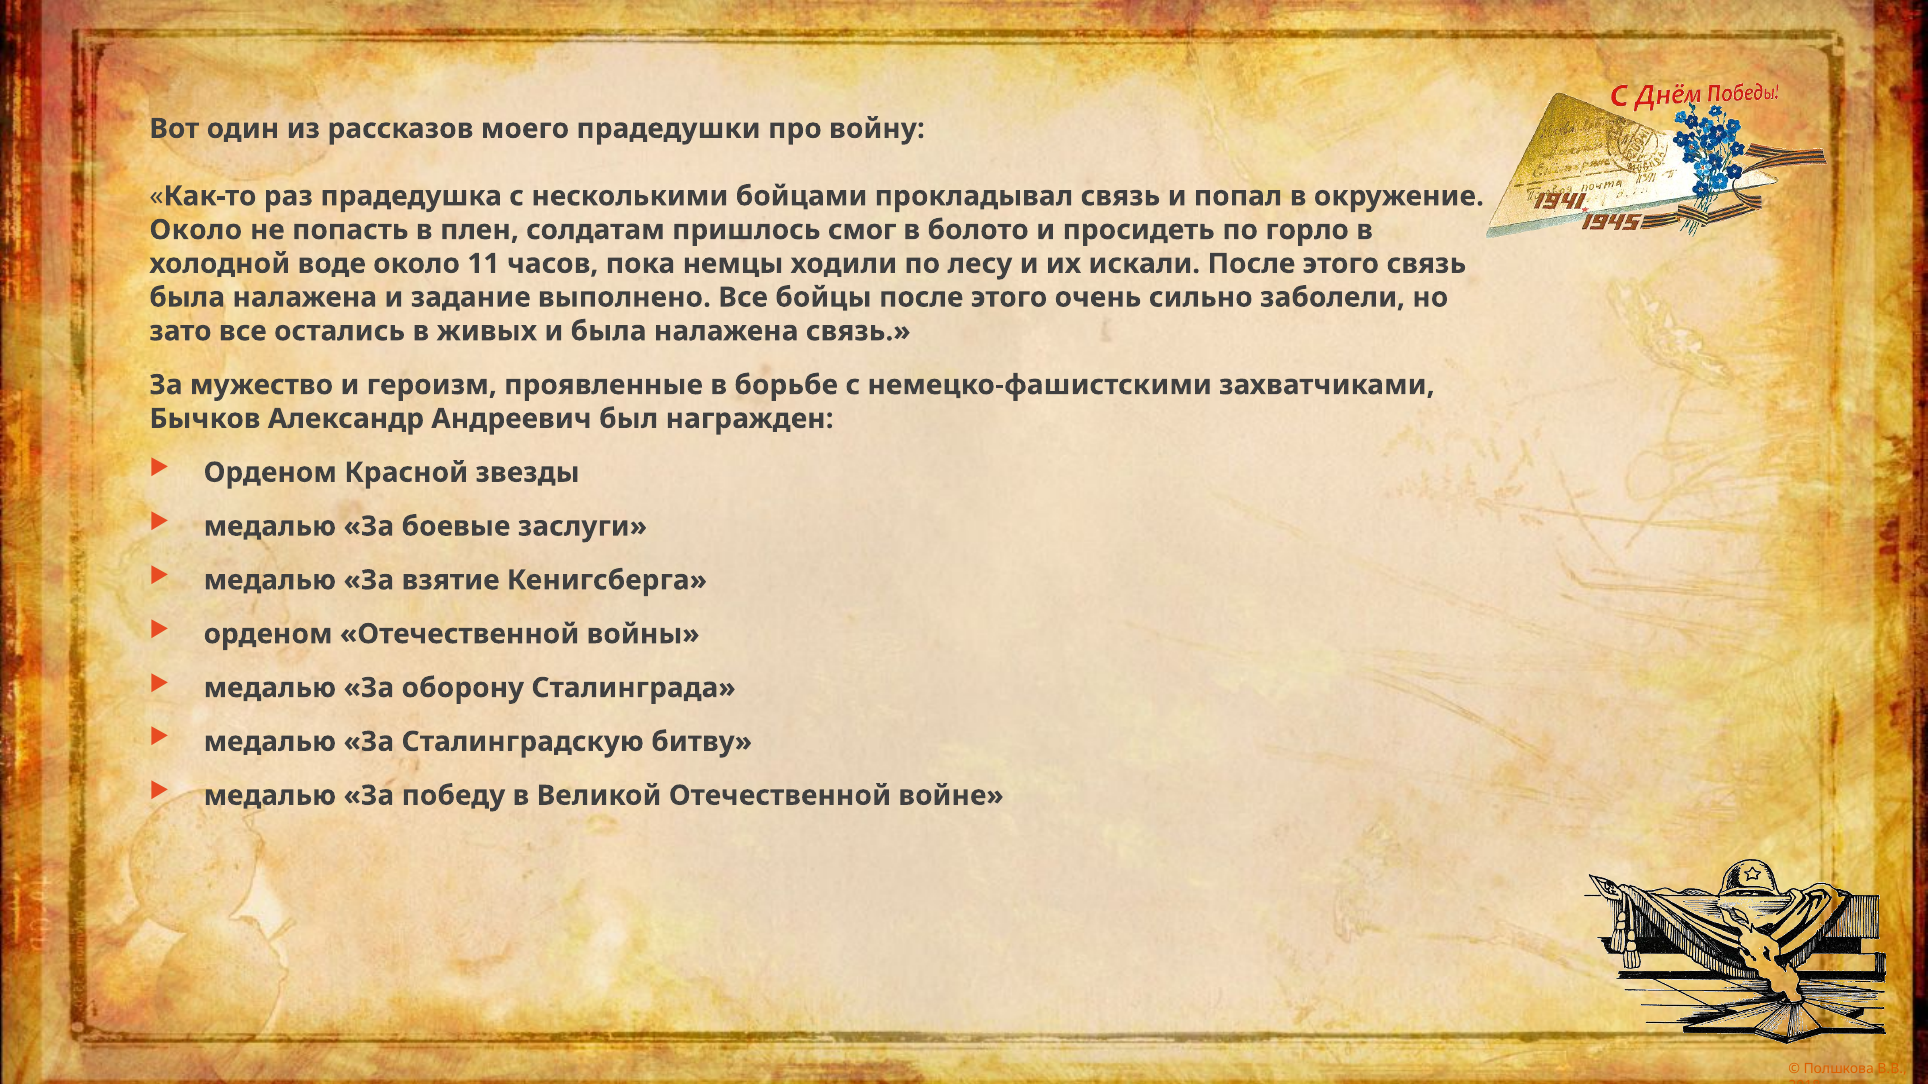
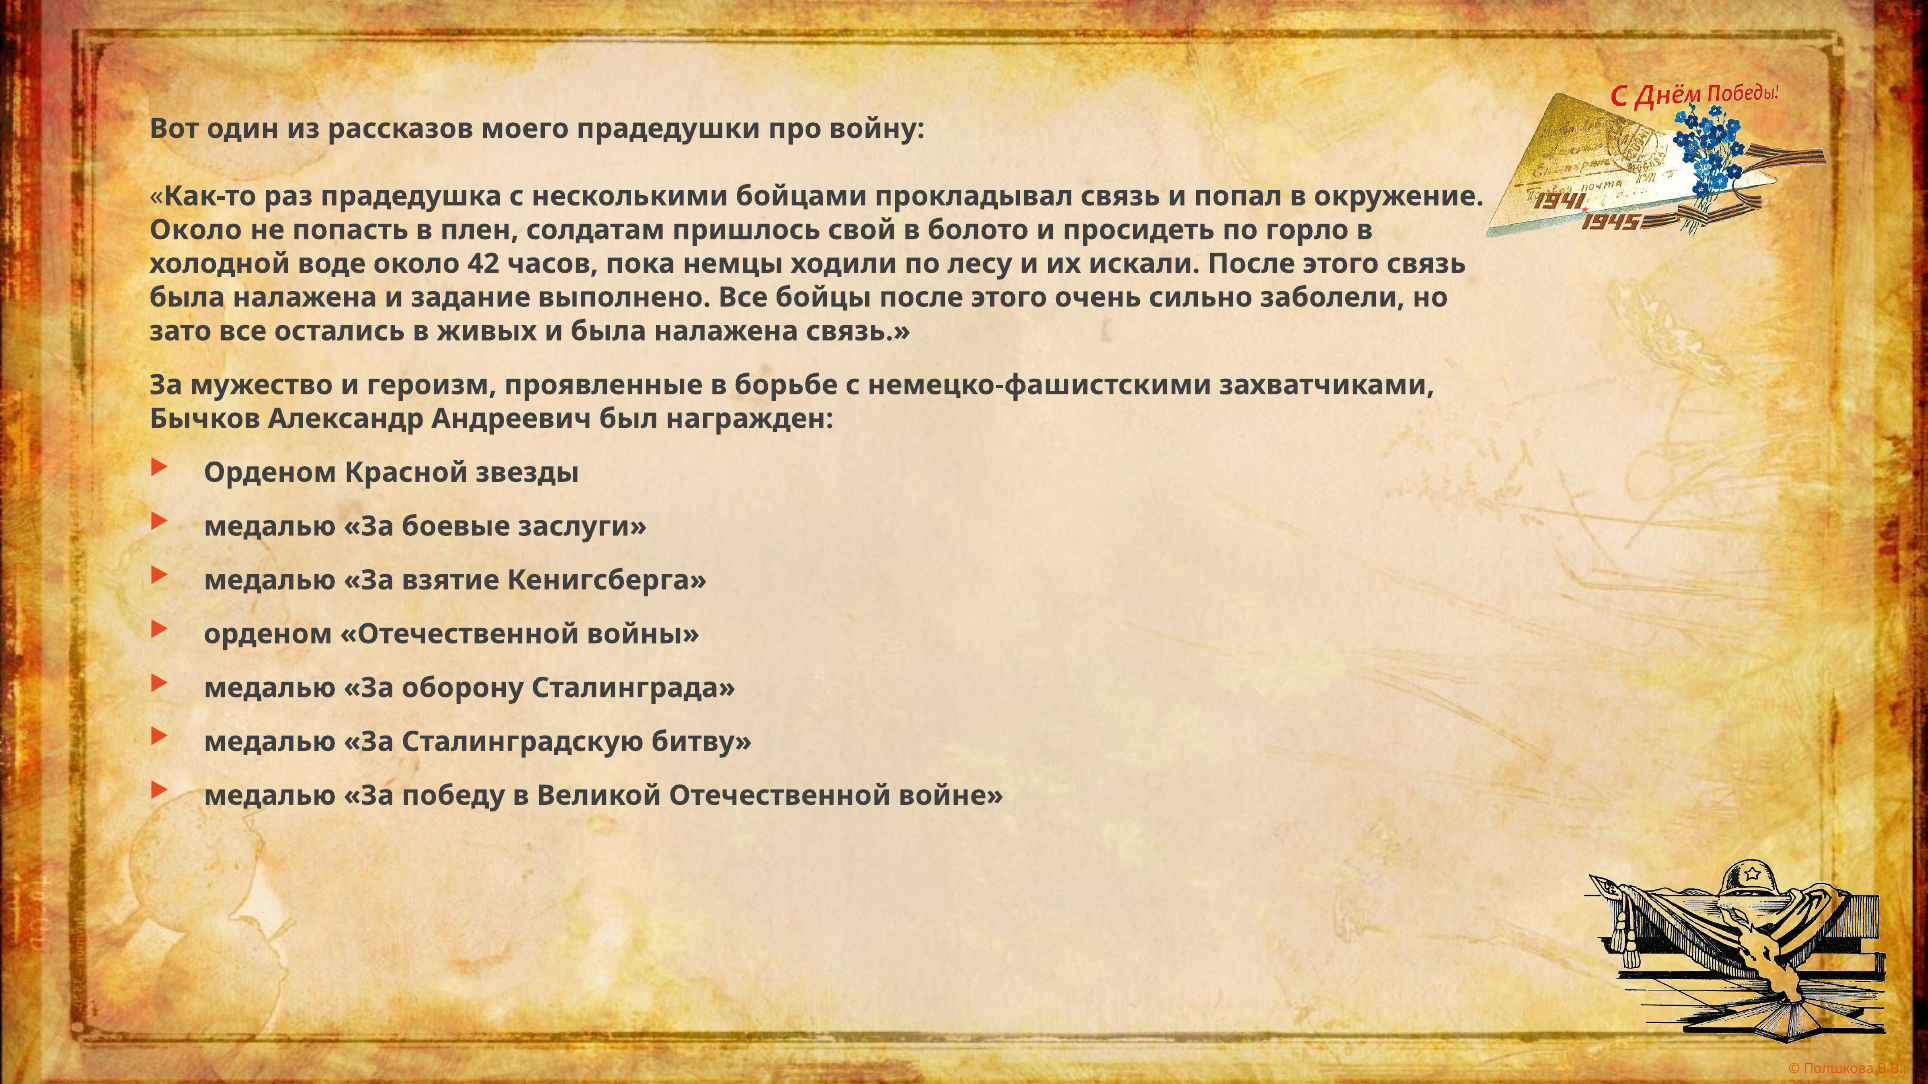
смог: смог -> свой (862, 230)
11: 11 -> 42 (483, 264)
